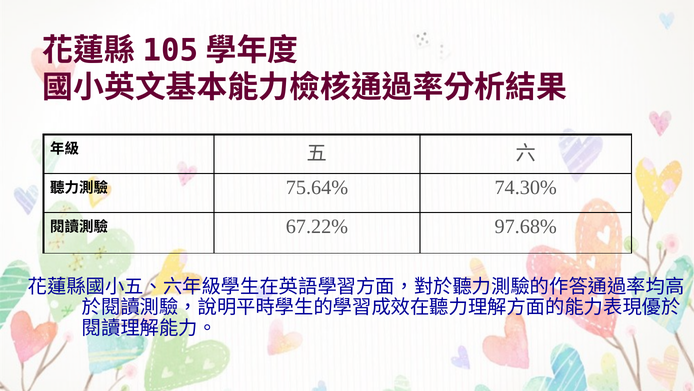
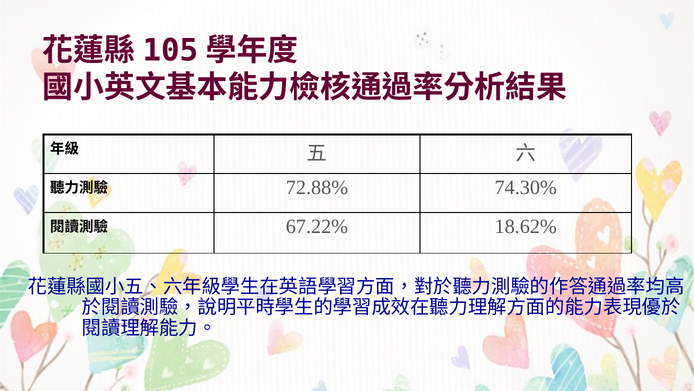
75.64%: 75.64% -> 72.88% (317, 187)
97.68%: 97.68% -> 18.62% (526, 226)
